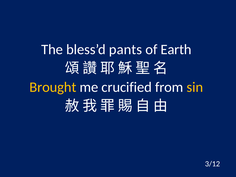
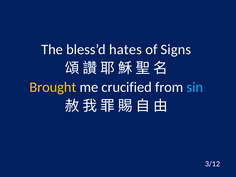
pants: pants -> hates (125, 49)
Earth: Earth -> Signs (176, 49)
sin colour: yellow -> light blue (195, 87)
